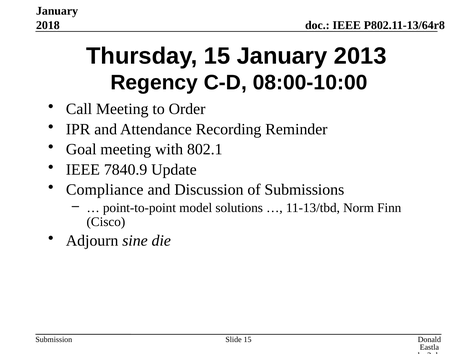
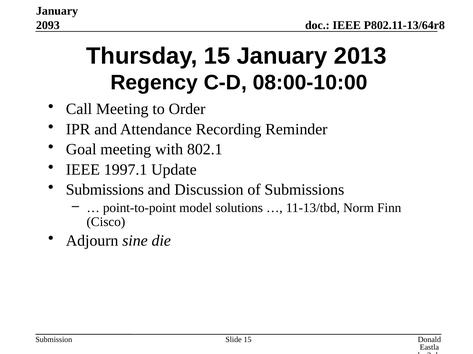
2018: 2018 -> 2093 (48, 25)
7840.9: 7840.9 -> 1997.1 (126, 170)
Compliance: Compliance -> Submissions (105, 190)
